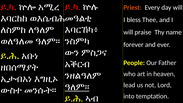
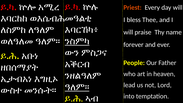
ንስምካ underline: none -> present (77, 41)
